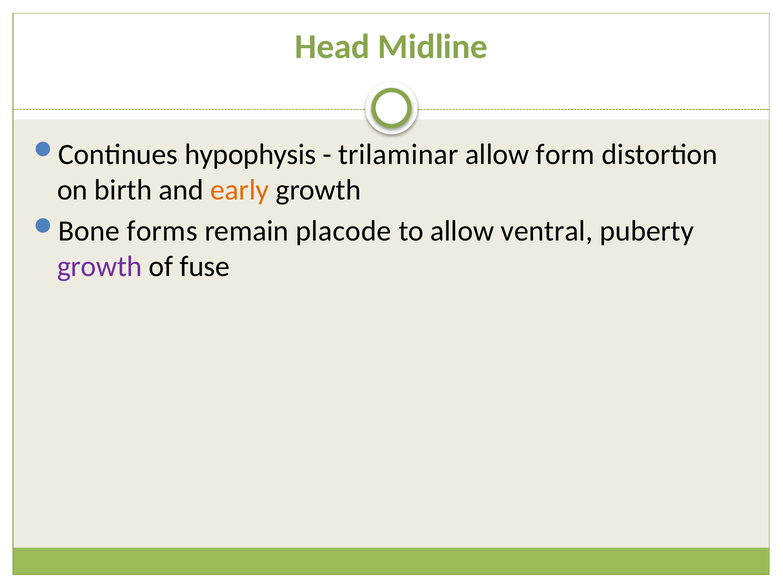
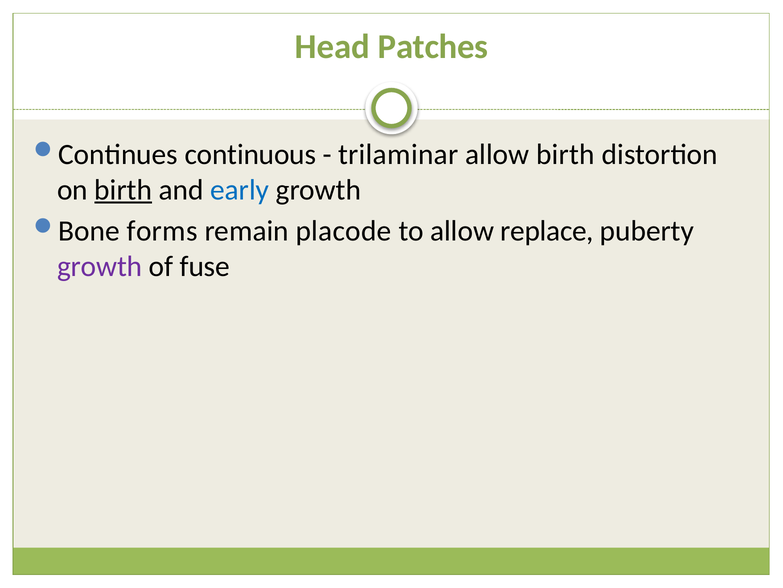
Midline: Midline -> Patches (433, 47)
hypophysis: hypophysis -> continuous (250, 154)
allow form: form -> birth (565, 154)
birth underline: none -> present (123, 190)
early colour: orange -> blue (240, 190)
ventral: ventral -> replace (547, 231)
